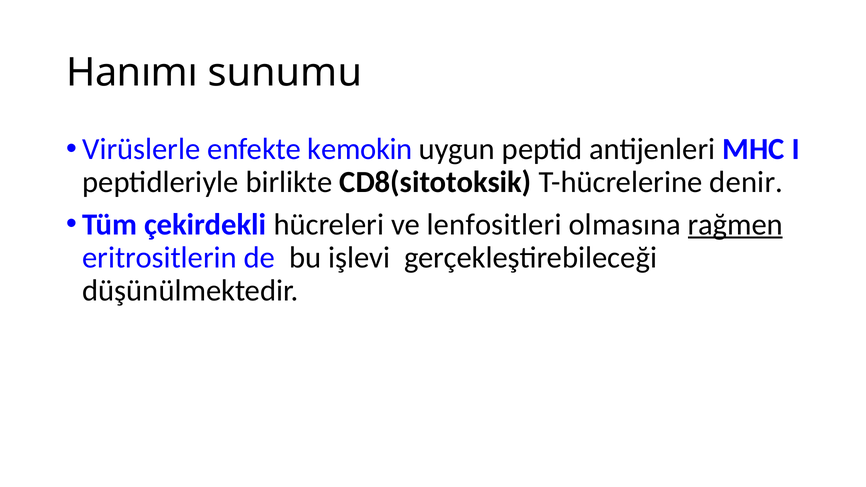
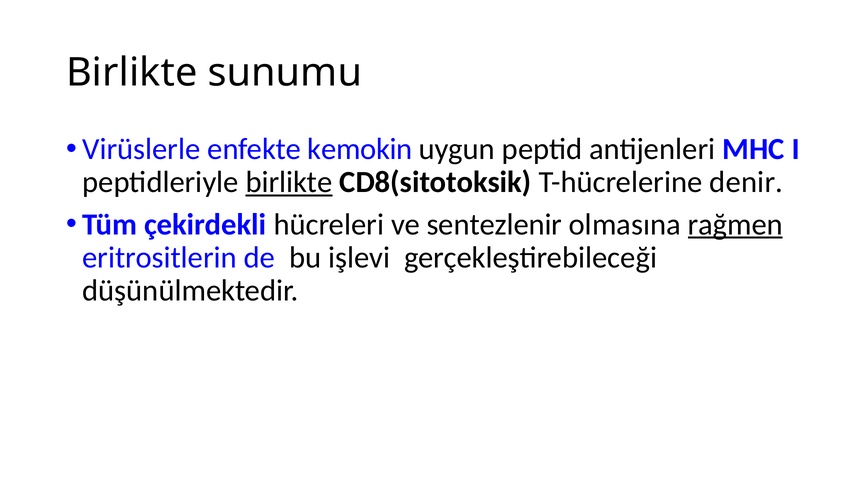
Hanımı: Hanımı -> Birlikte (132, 73)
birlikte underline: none -> present (289, 182)
lenfositleri: lenfositleri -> sentezlenir (494, 225)
